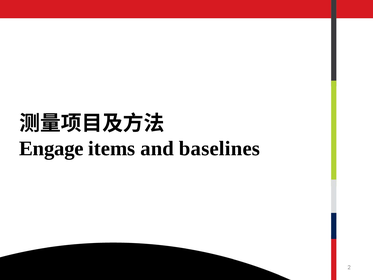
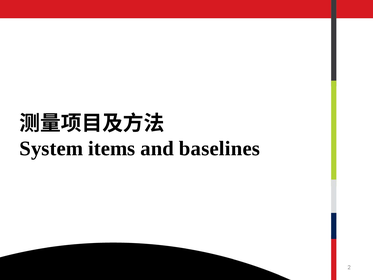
Engage: Engage -> System (51, 148)
